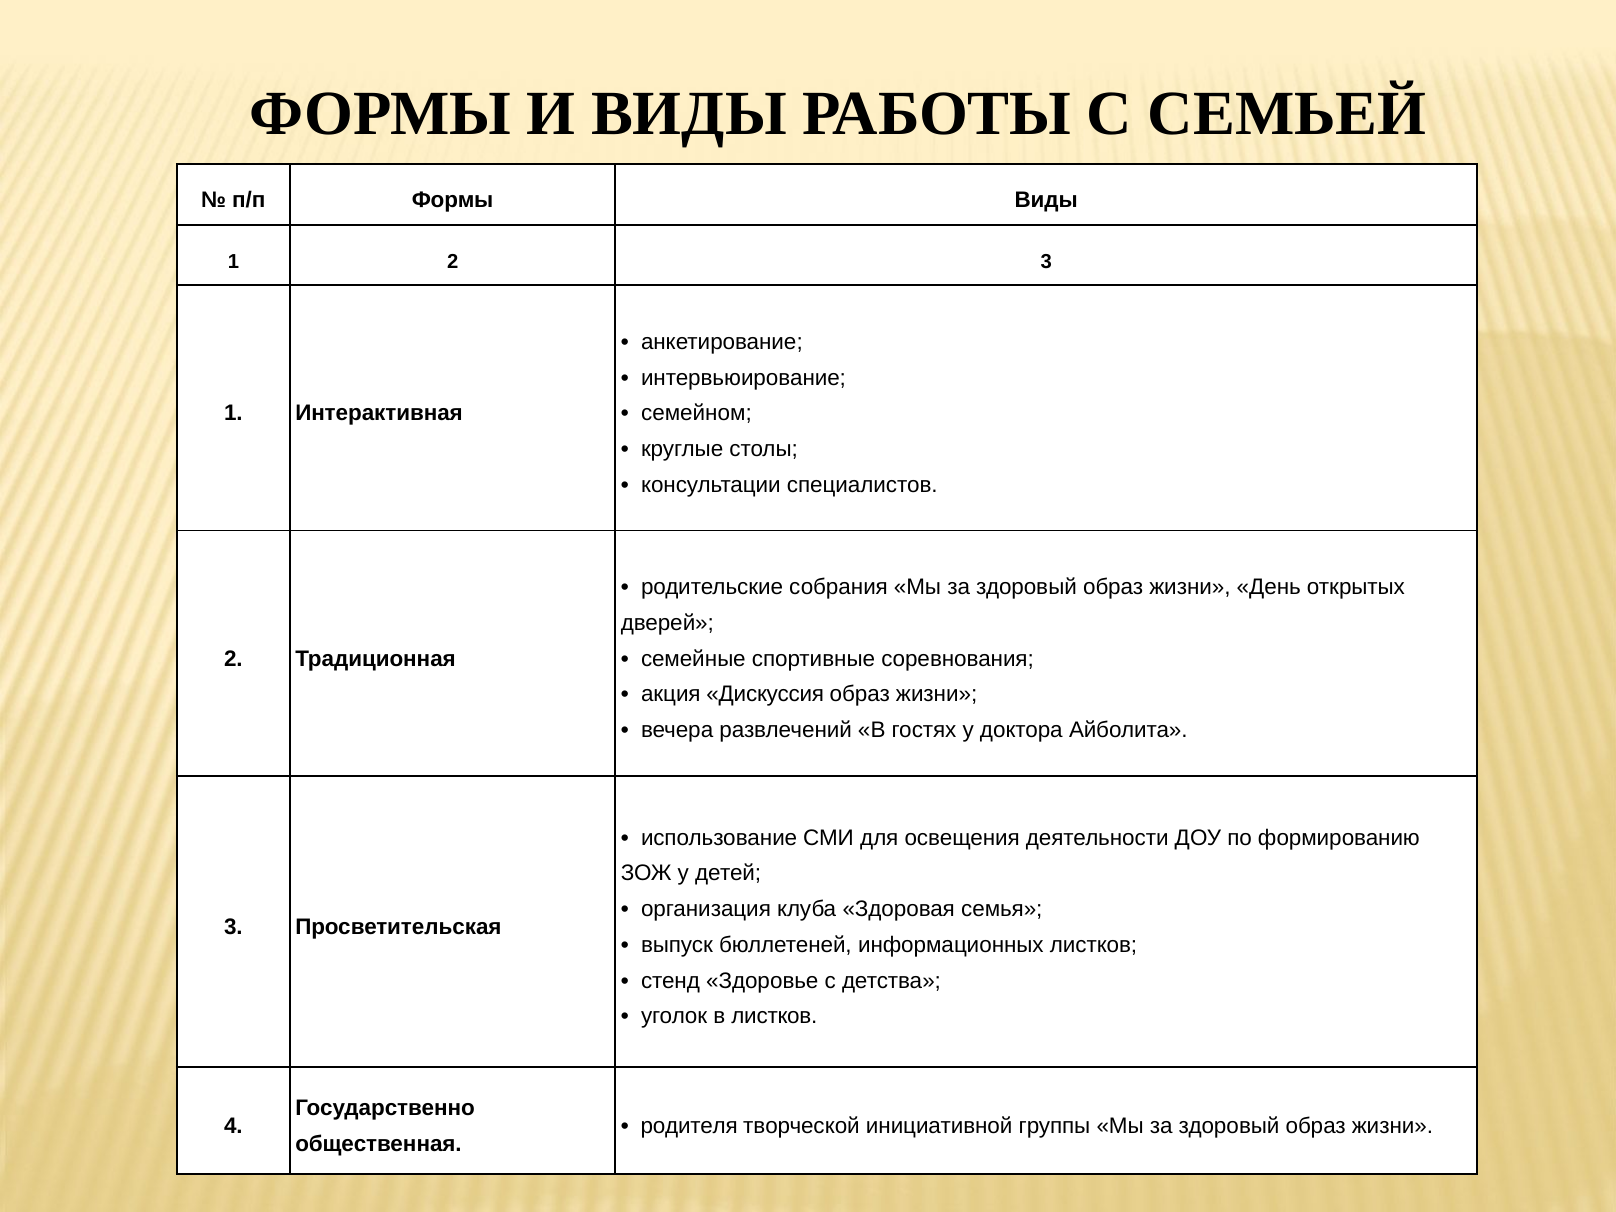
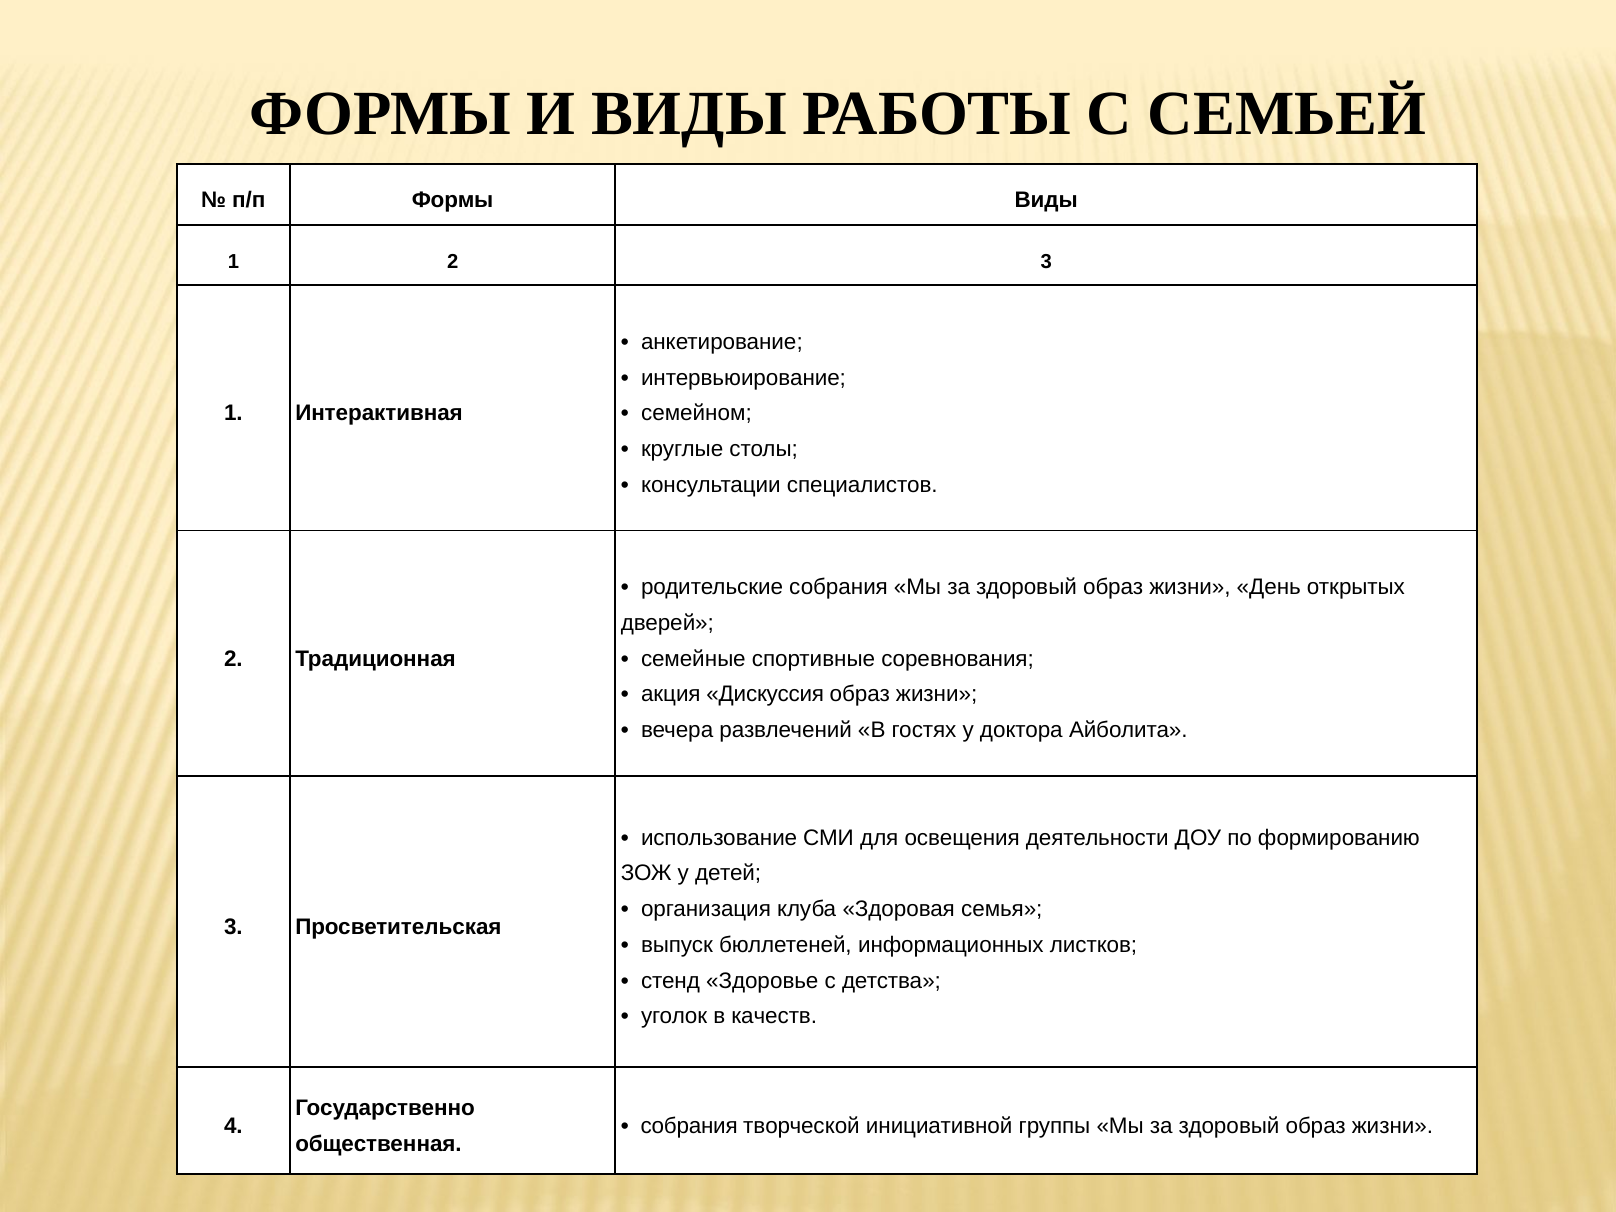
в листков: листков -> качеств (774, 1016)
родителя: родителя -> собрания (689, 1126)
